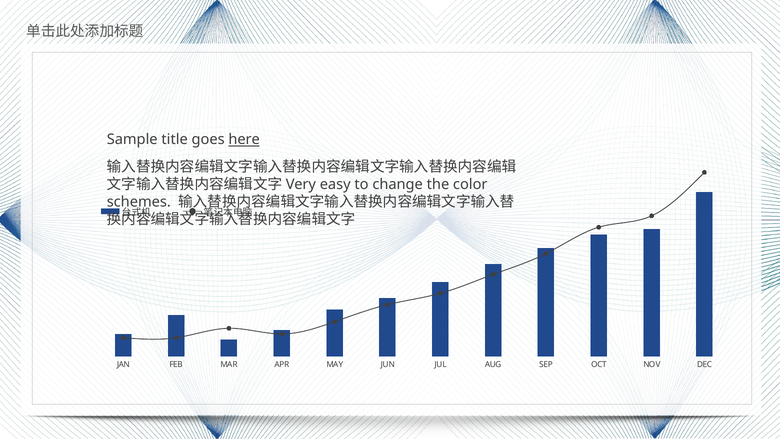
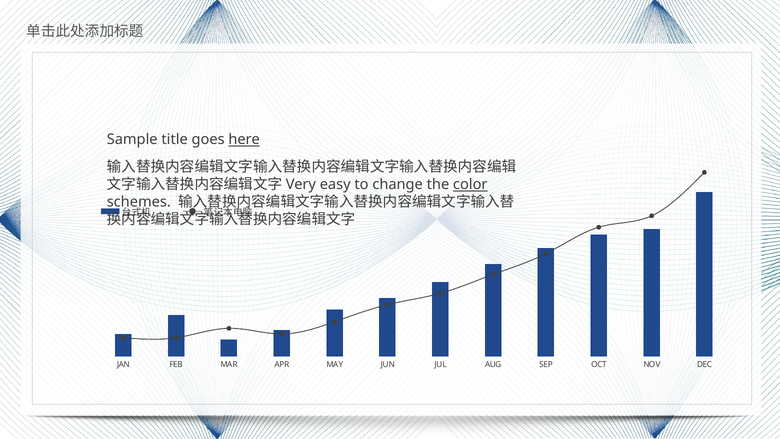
color underline: none -> present (470, 184)
